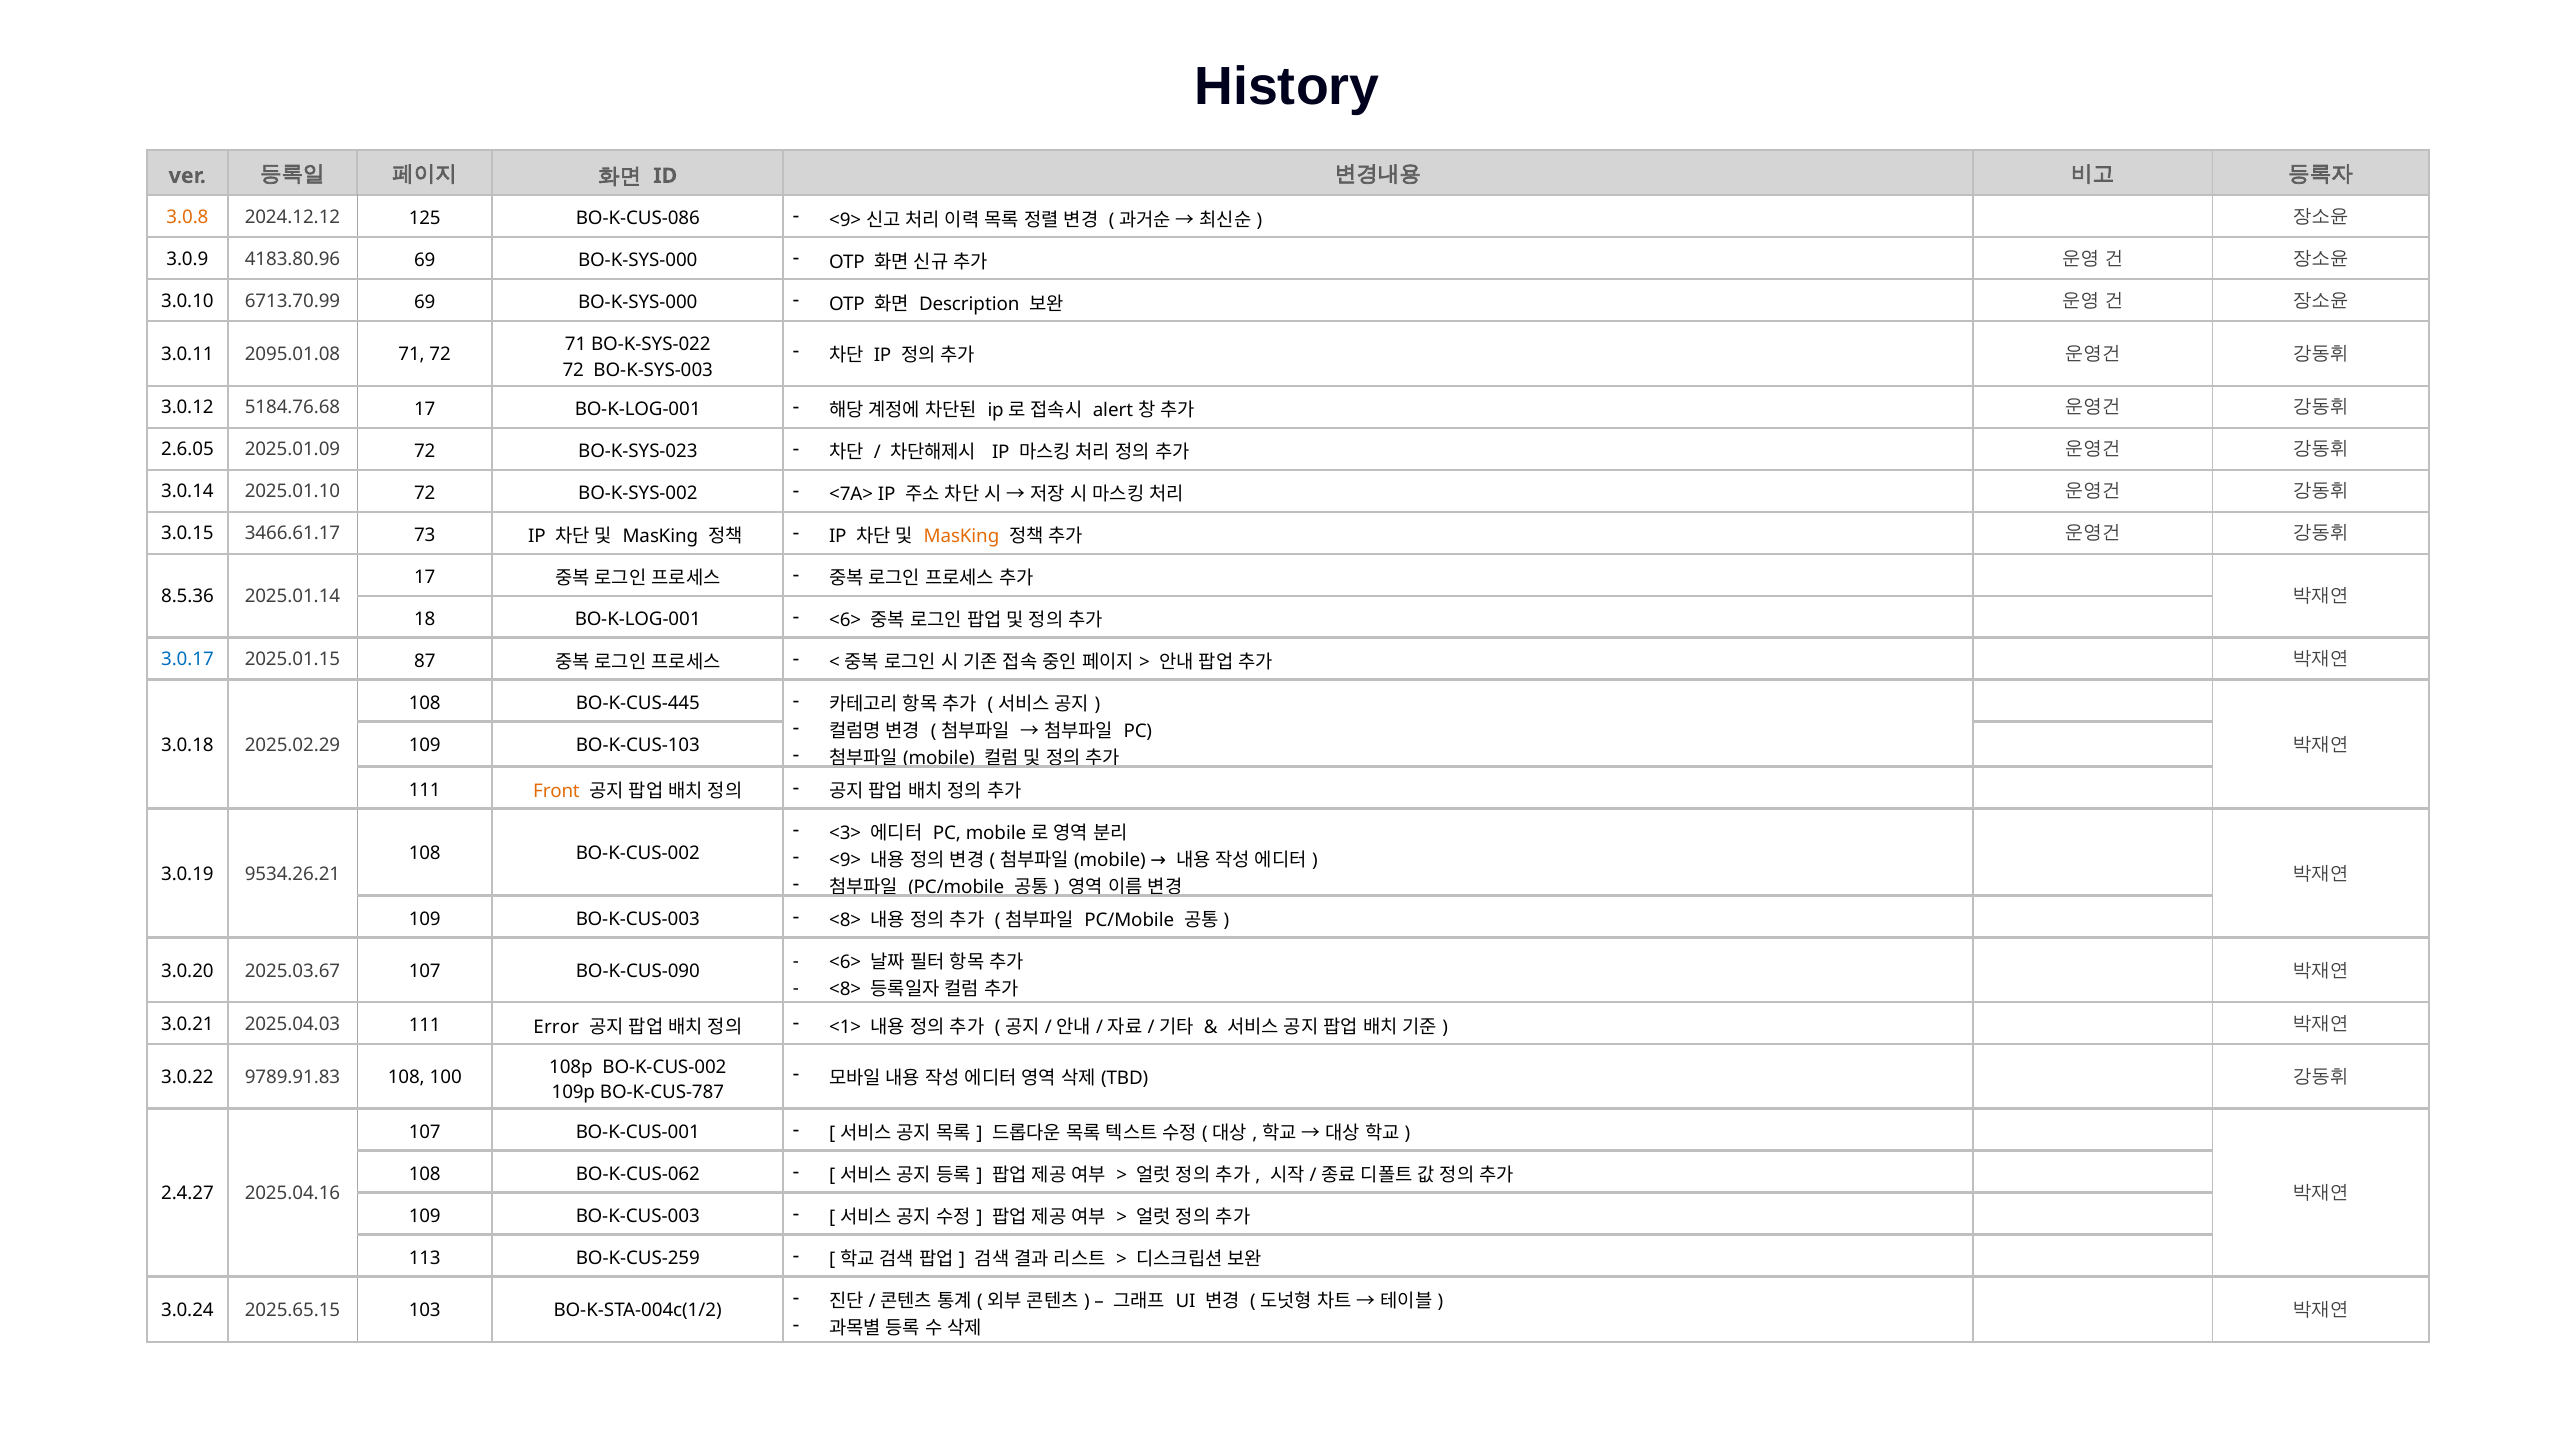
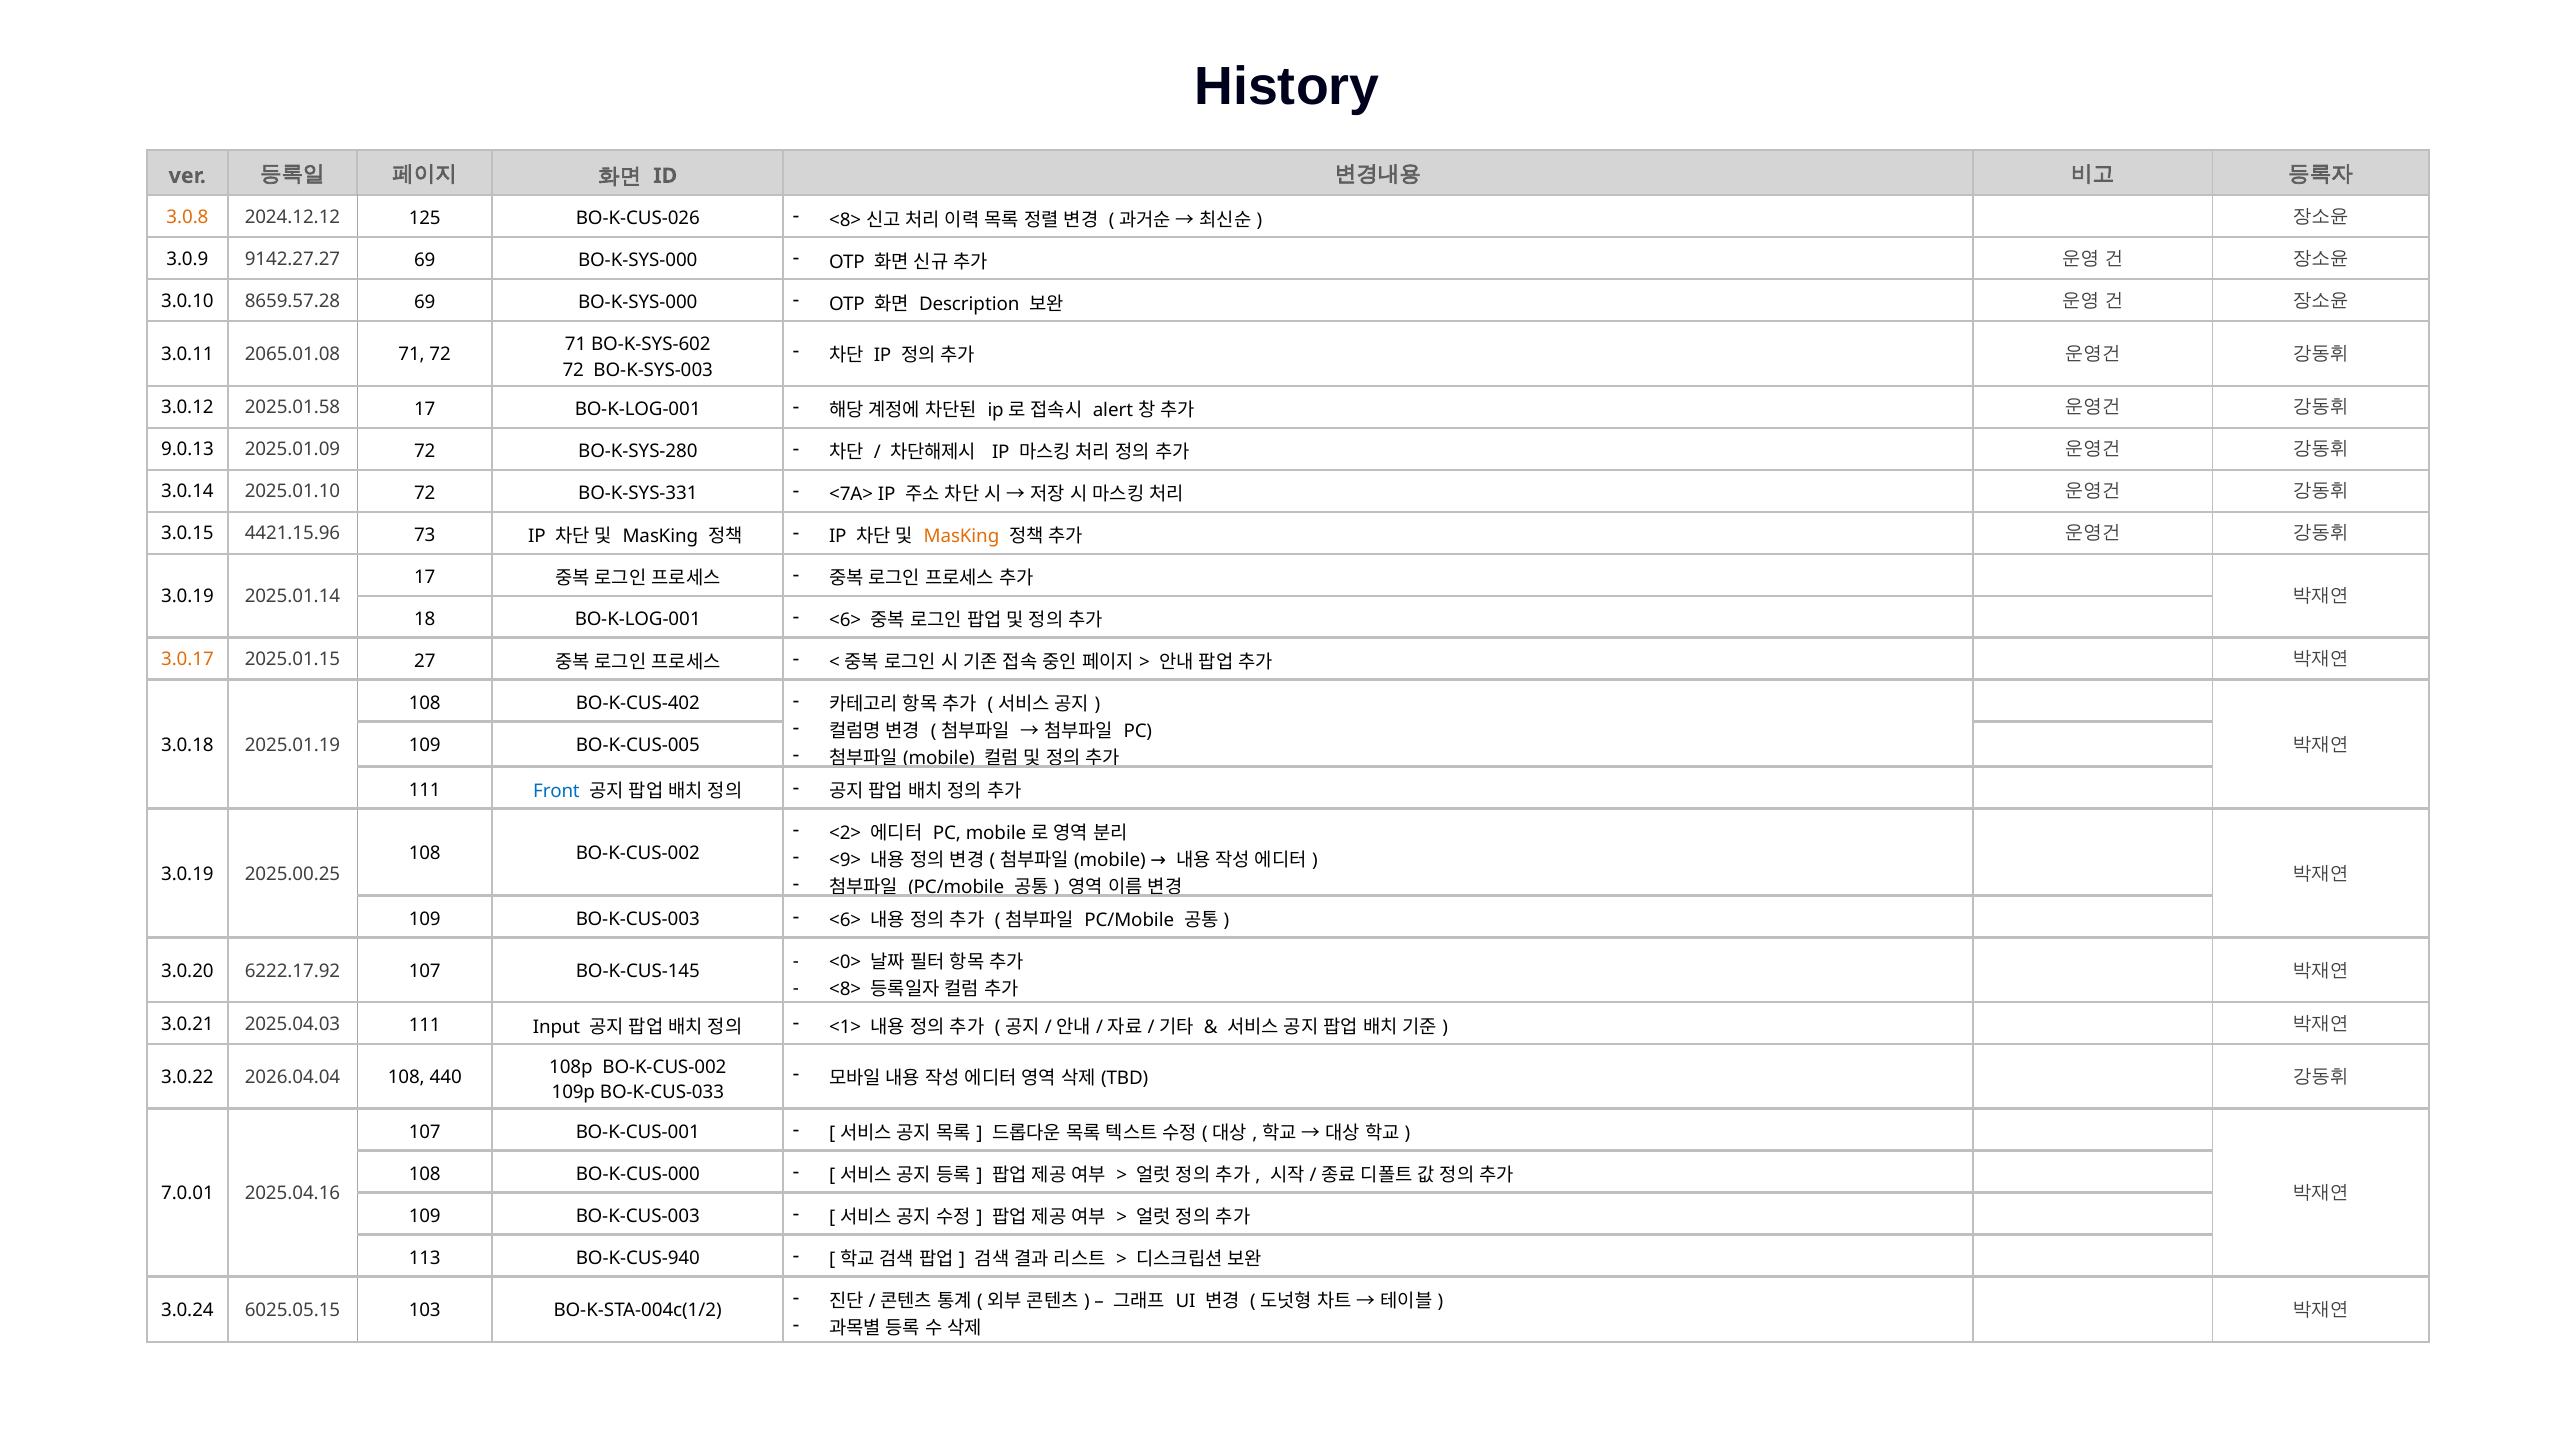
BO-K-CUS-086: BO-K-CUS-086 -> BO-K-CUS-026 (638, 219)
<9>: <9> -> <8> (845, 220)
4183.80.96: 4183.80.96 -> 9142.27.27 (292, 259)
6713.70.99: 6713.70.99 -> 8659.57.28 (292, 301)
BO-K-SYS-022: BO-K-SYS-022 -> BO-K-SYS-602 (651, 345)
2095.01.08: 2095.01.08 -> 2065.01.08 (292, 354)
5184.76.68: 5184.76.68 -> 2025.01.58 (292, 408)
2.6.05: 2.6.05 -> 9.0.13 (187, 450)
BO-K-SYS-023: BO-K-SYS-023 -> BO-K-SYS-280 (638, 451)
BO-K-SYS-002: BO-K-SYS-002 -> BO-K-SYS-331 (638, 493)
3466.61.17: 3466.61.17 -> 4421.15.96 (292, 534)
8.5.36: 8.5.36 -> 3.0.19 (187, 597)
3.0.17 colour: blue -> orange (187, 660)
87: 87 -> 27 (425, 661)
BO-K-CUS-445: BO-K-CUS-445 -> BO-K-CUS-402 (638, 703)
2025.02.29: 2025.02.29 -> 2025.01.19 (292, 745)
BO-K-CUS-103: BO-K-CUS-103 -> BO-K-CUS-005 (638, 745)
Front colour: orange -> blue (556, 792)
<3>: <3> -> <2> (845, 834)
9534.26.21: 9534.26.21 -> 2025.00.25 (292, 874)
<8>: <8> -> <6> (845, 921)
2025.03.67: 2025.03.67 -> 6222.17.92 (292, 971)
BO-K-CUS-090: BO-K-CUS-090 -> BO-K-CUS-145 (638, 971)
<6>: <6> -> <0> (845, 963)
Error: Error -> Input (556, 1027)
9789.91.83: 9789.91.83 -> 2026.04.04 (292, 1077)
100: 100 -> 440 (446, 1077)
BO-K-CUS-787: BO-K-CUS-787 -> BO-K-CUS-033 (662, 1093)
BO-K-CUS-062: BO-K-CUS-062 -> BO-K-CUS-000 (638, 1174)
2.4.27: 2.4.27 -> 7.0.01 (187, 1194)
BO-K-CUS-259: BO-K-CUS-259 -> BO-K-CUS-940 (638, 1258)
2025.65.15: 2025.65.15 -> 6025.05.15 (292, 1310)
